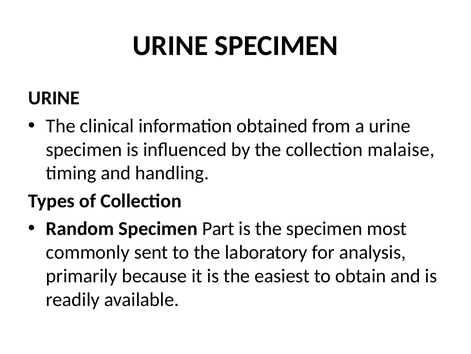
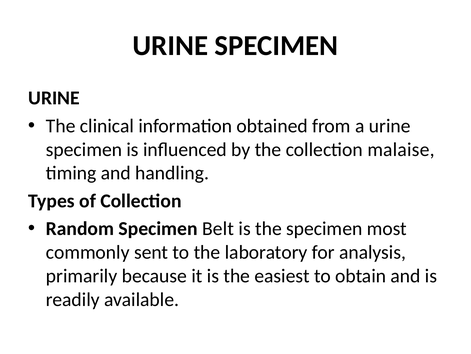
Part: Part -> Belt (218, 228)
